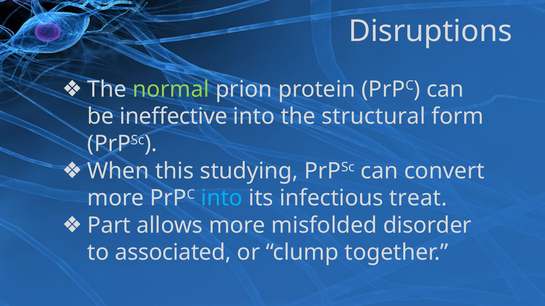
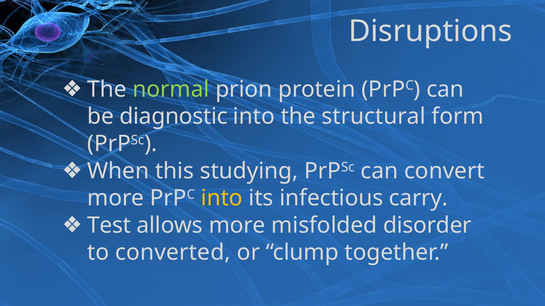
ineffective: ineffective -> diagnostic (174, 117)
into colour: light blue -> yellow (222, 198)
treat: treat -> carry (418, 198)
Part: Part -> Test (109, 226)
associated: associated -> converted (173, 253)
